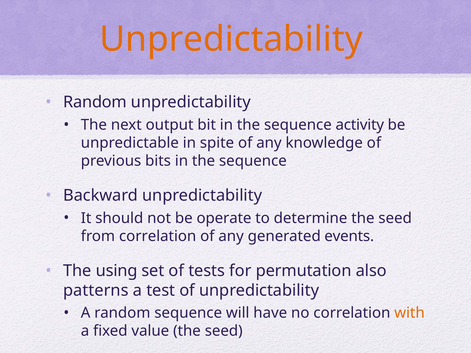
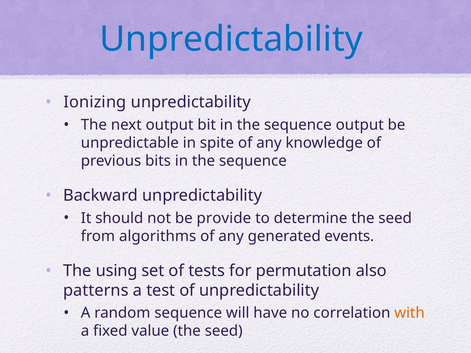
Unpredictability colour: orange -> blue (231, 39)
Random: Random -> Ionizing (95, 102)
sequence activity: activity -> output (360, 125)
operate: operate -> provide (224, 218)
from correlation: correlation -> algorithms (158, 236)
